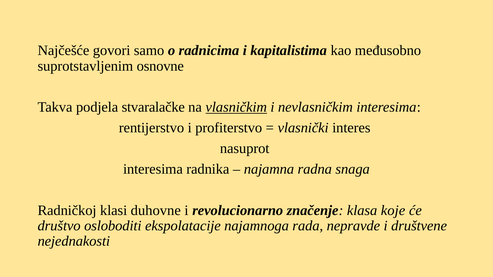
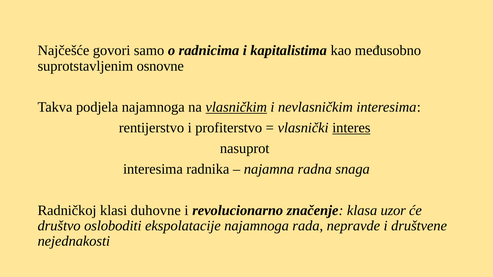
podjela stvaralačke: stvaralačke -> najamnoga (153, 107)
interes underline: none -> present (351, 128)
koje: koje -> uzor (393, 211)
